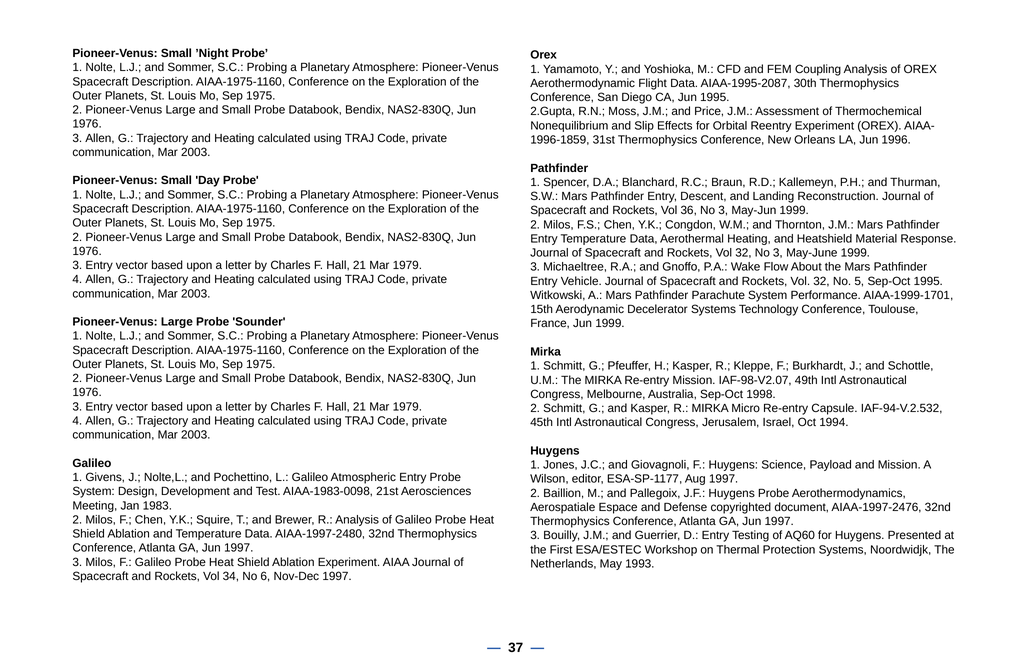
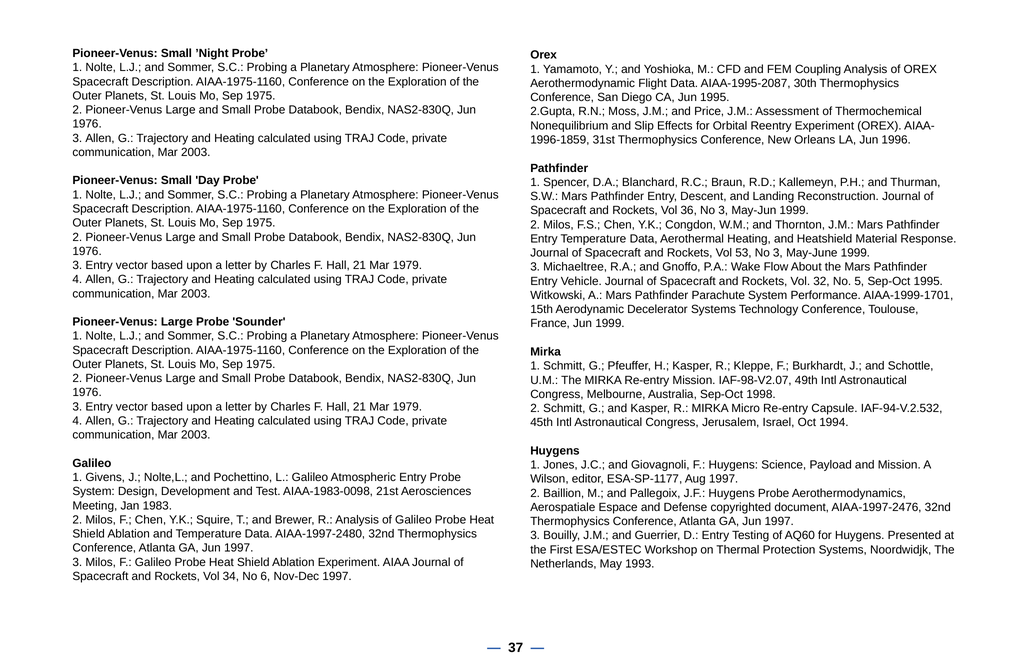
32: 32 -> 53 (743, 253)
